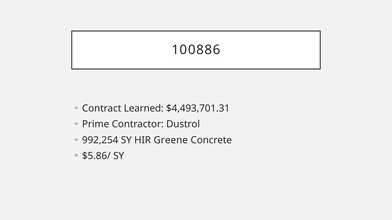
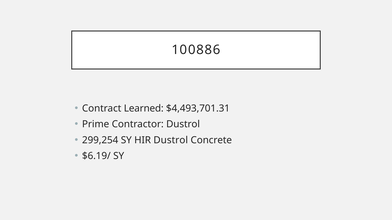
992,254: 992,254 -> 299,254 (100, 140)
HIR Greene: Greene -> Dustrol (171, 140)
$5.86/: $5.86/ -> $6.19/ (96, 156)
